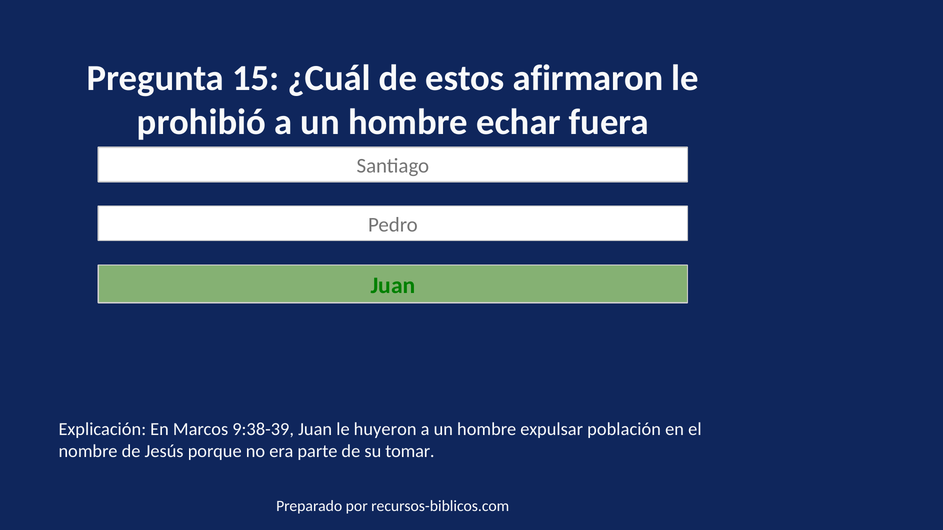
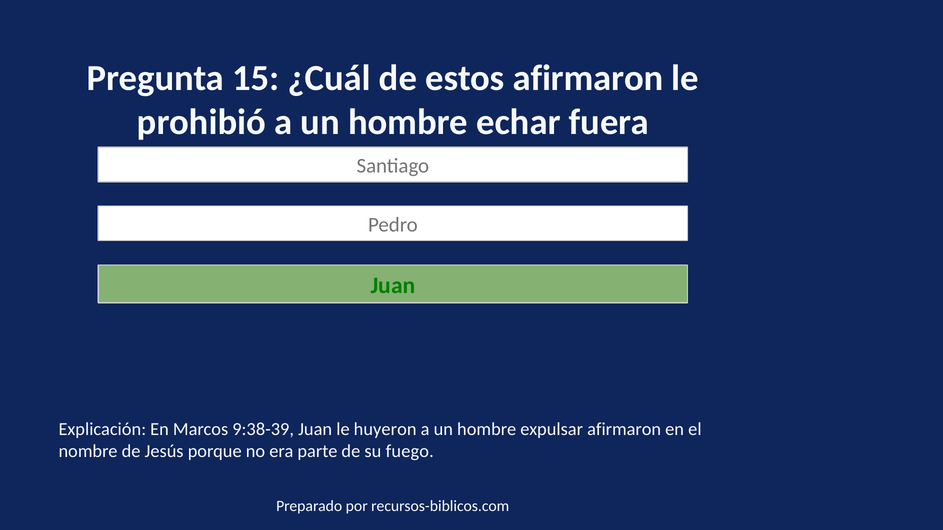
expulsar población: población -> afirmaron (624, 430)
tomar: tomar -> fuego (410, 452)
